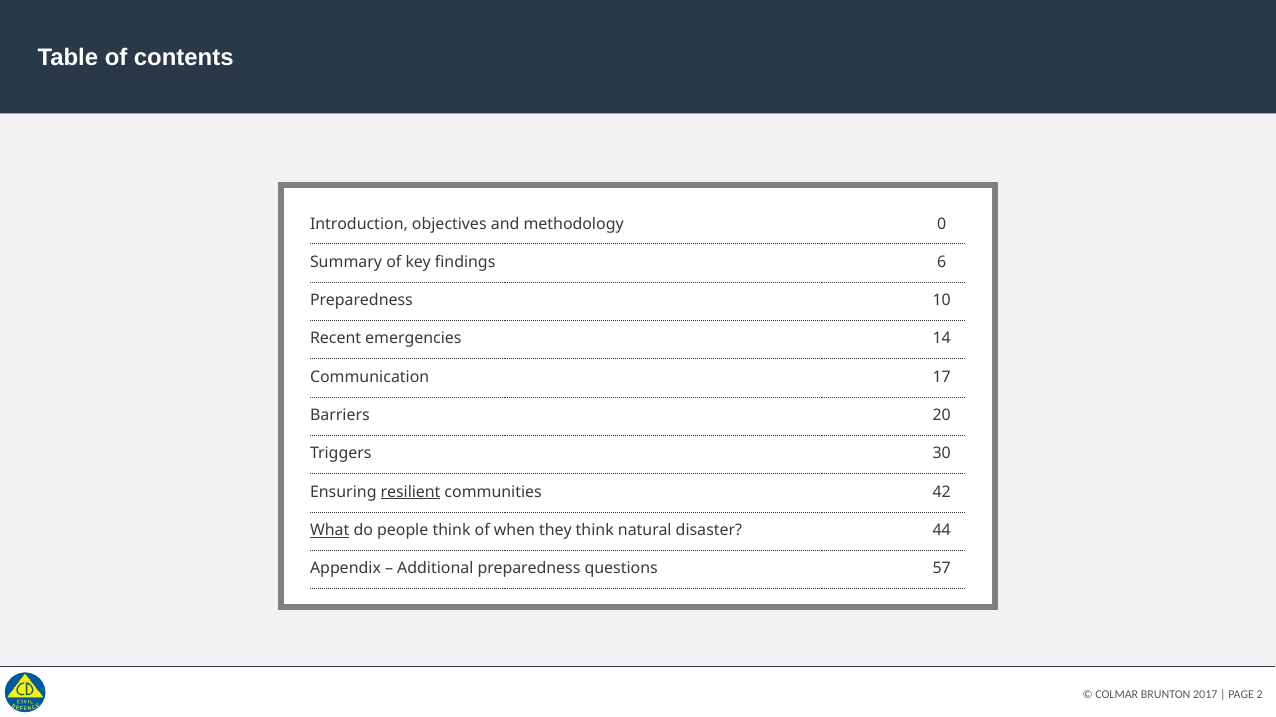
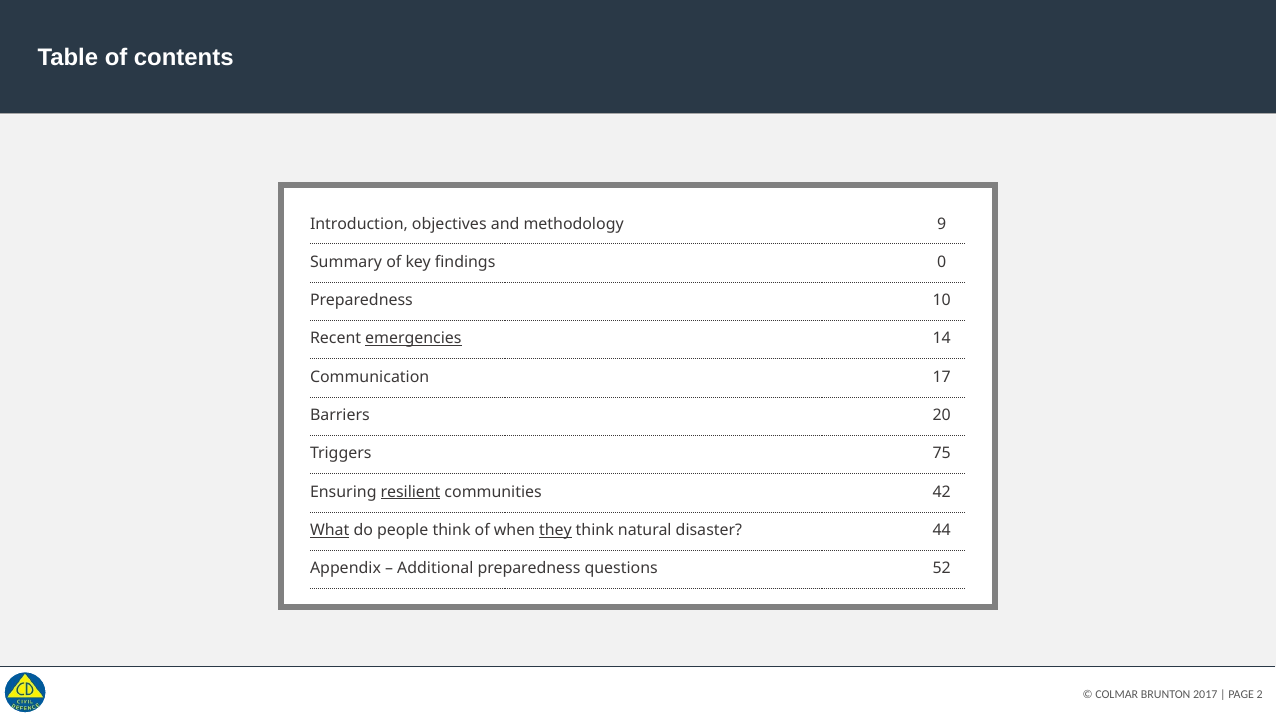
0: 0 -> 9 (942, 224)
6: 6 -> 0 (942, 262)
emergencies underline: none -> present (413, 339)
30: 30 -> 75 (942, 454)
they underline: none -> present (555, 531)
57: 57 -> 52 (942, 569)
